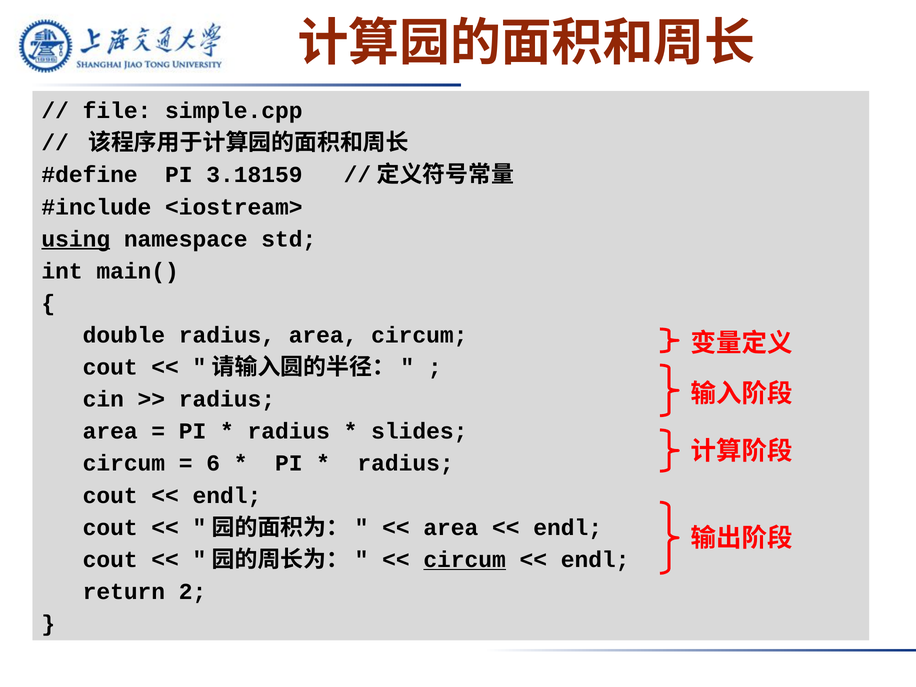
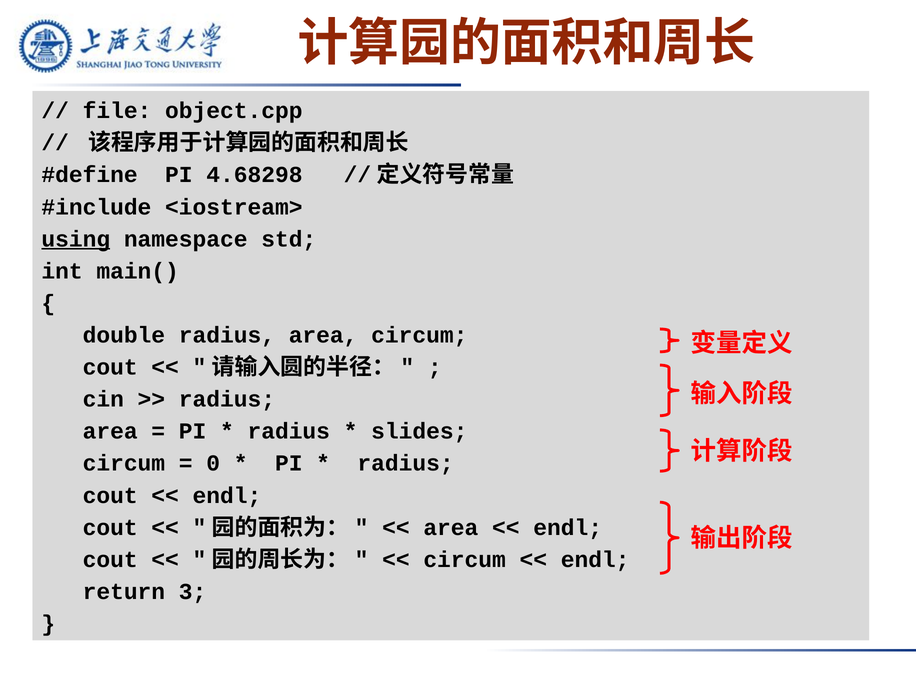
simple.cpp: simple.cpp -> object.cpp (234, 111)
3.18159: 3.18159 -> 4.68298 (254, 175)
6: 6 -> 0 (213, 463)
circum underline: present -> none (465, 560)
2: 2 -> 3 (193, 592)
